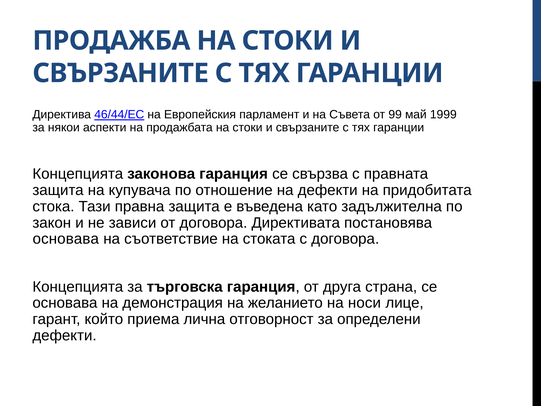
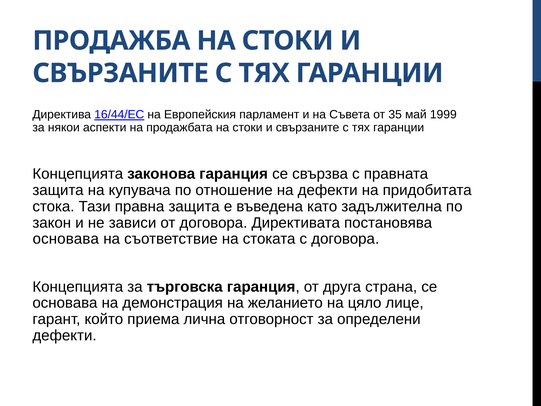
46/44/EC: 46/44/EC -> 16/44/EC (119, 114)
99: 99 -> 35 (395, 114)
носи: носи -> цяло (365, 303)
